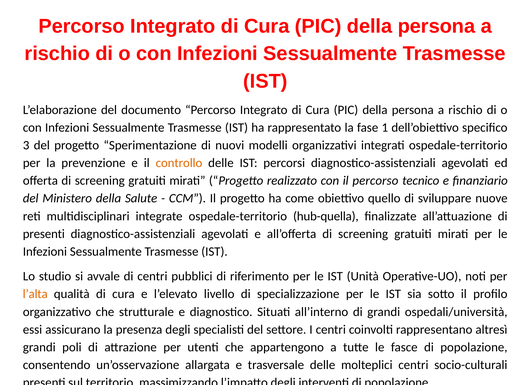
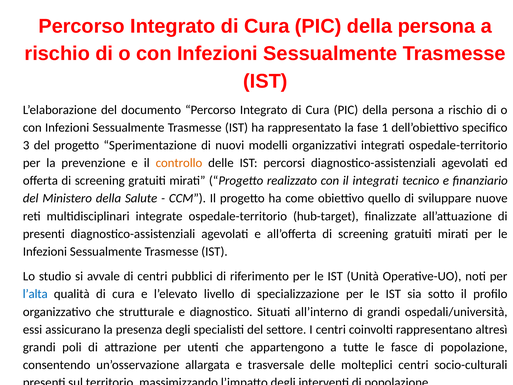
il percorso: percorso -> integrati (375, 181)
hub-quella: hub-quella -> hub-target (326, 216)
l’alta colour: orange -> blue (35, 294)
